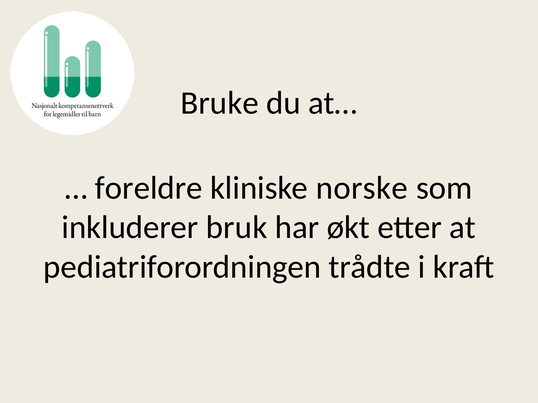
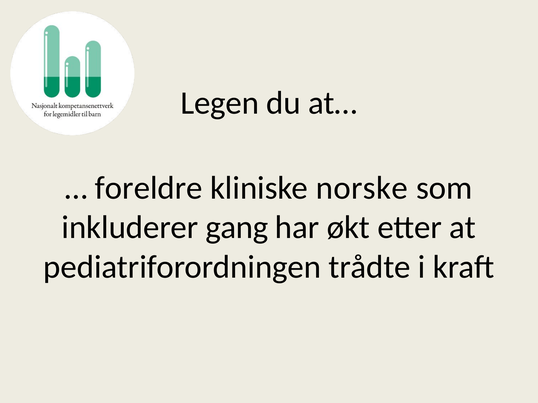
Bruke: Bruke -> Legen (220, 103)
bruk: bruk -> gang (237, 228)
